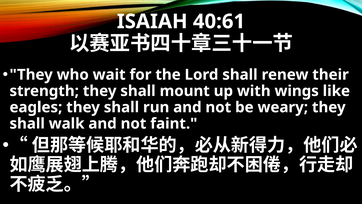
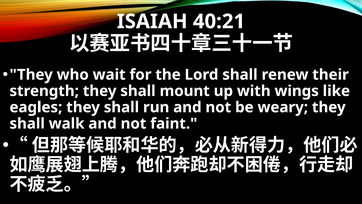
40:61: 40:61 -> 40:21 (219, 21)
